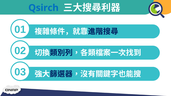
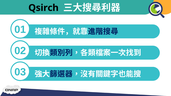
Qsirch colour: blue -> black (43, 8)
